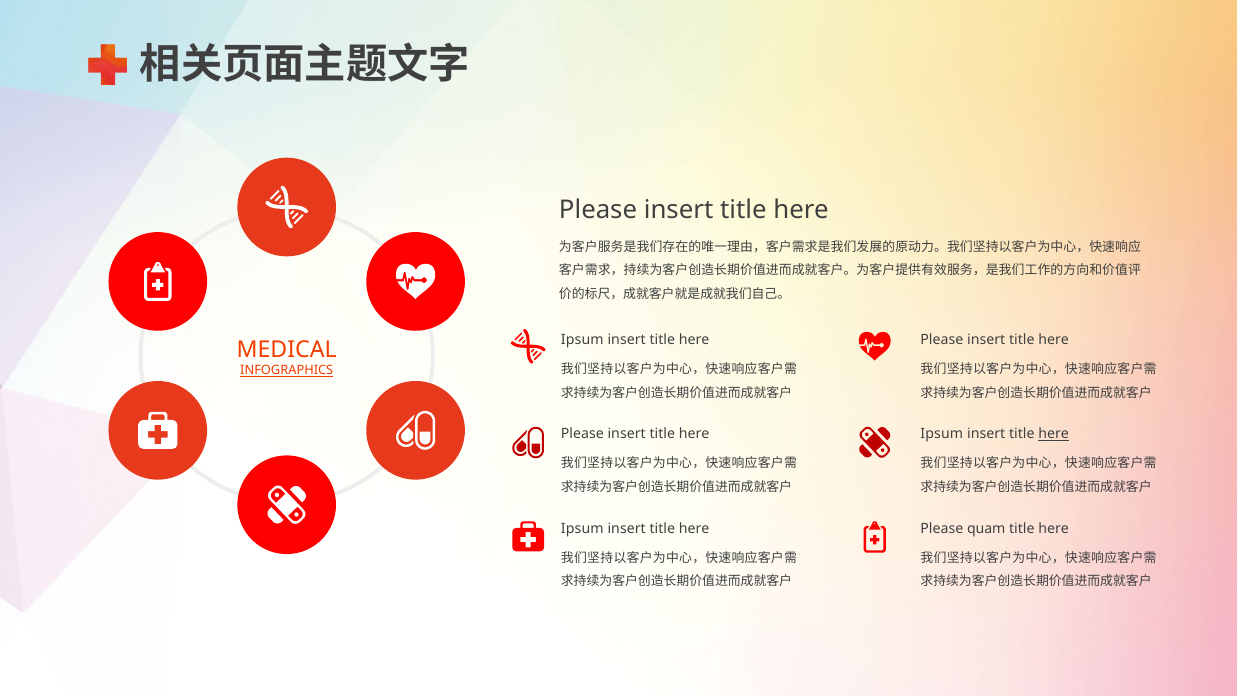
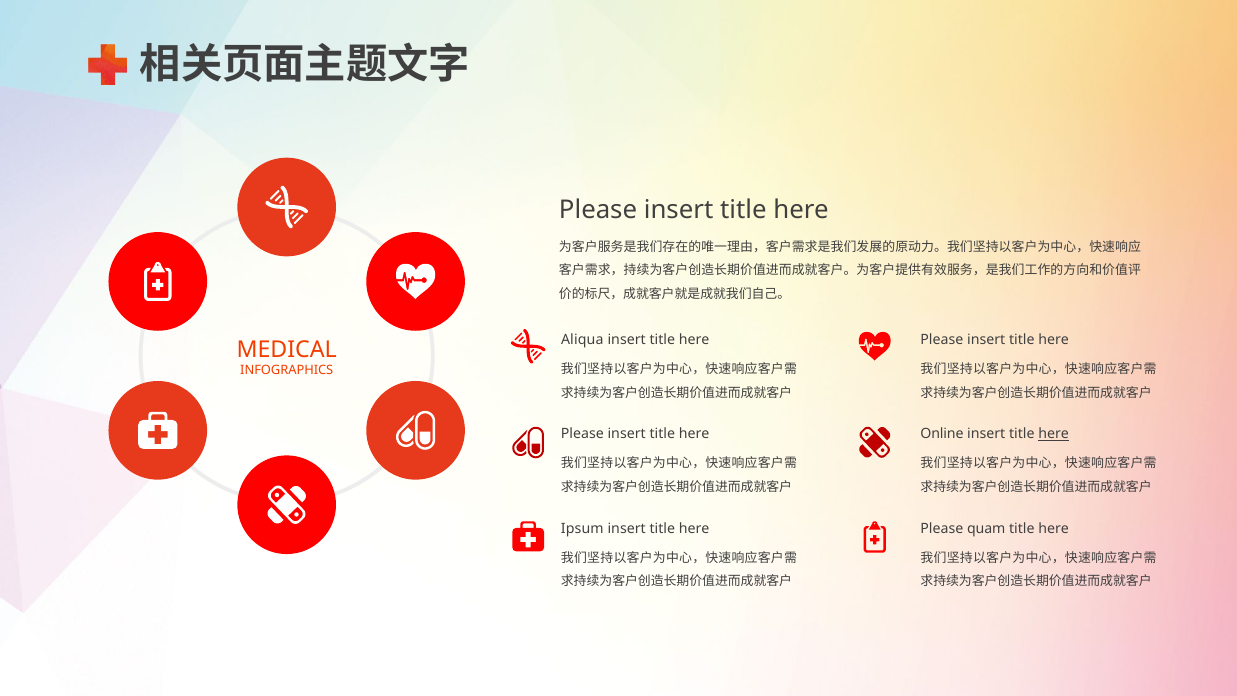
Ipsum: Ipsum -> Aliqua (582, 340)
INFOGRAPHICS underline: present -> none (287, 370)
Ipsum: Ipsum -> Online (942, 434)
